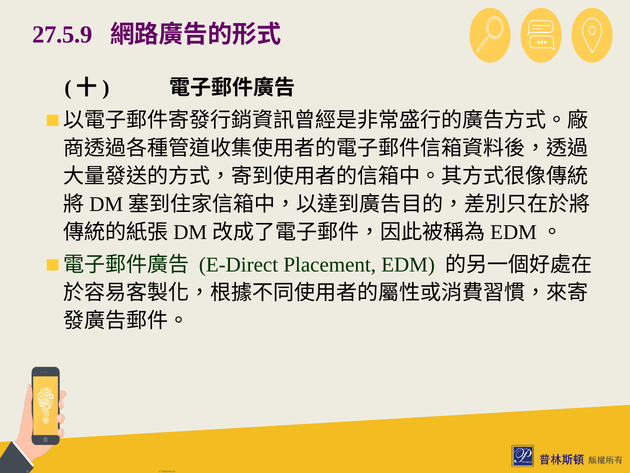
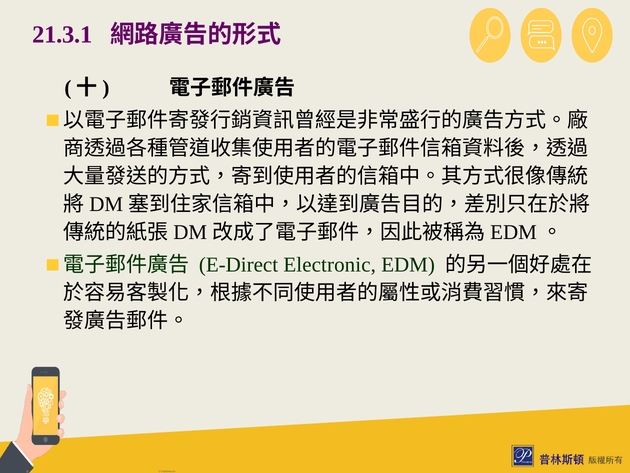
27.5.9: 27.5.9 -> 21.3.1 (62, 35)
Placement: Placement -> Electronic (330, 264)
